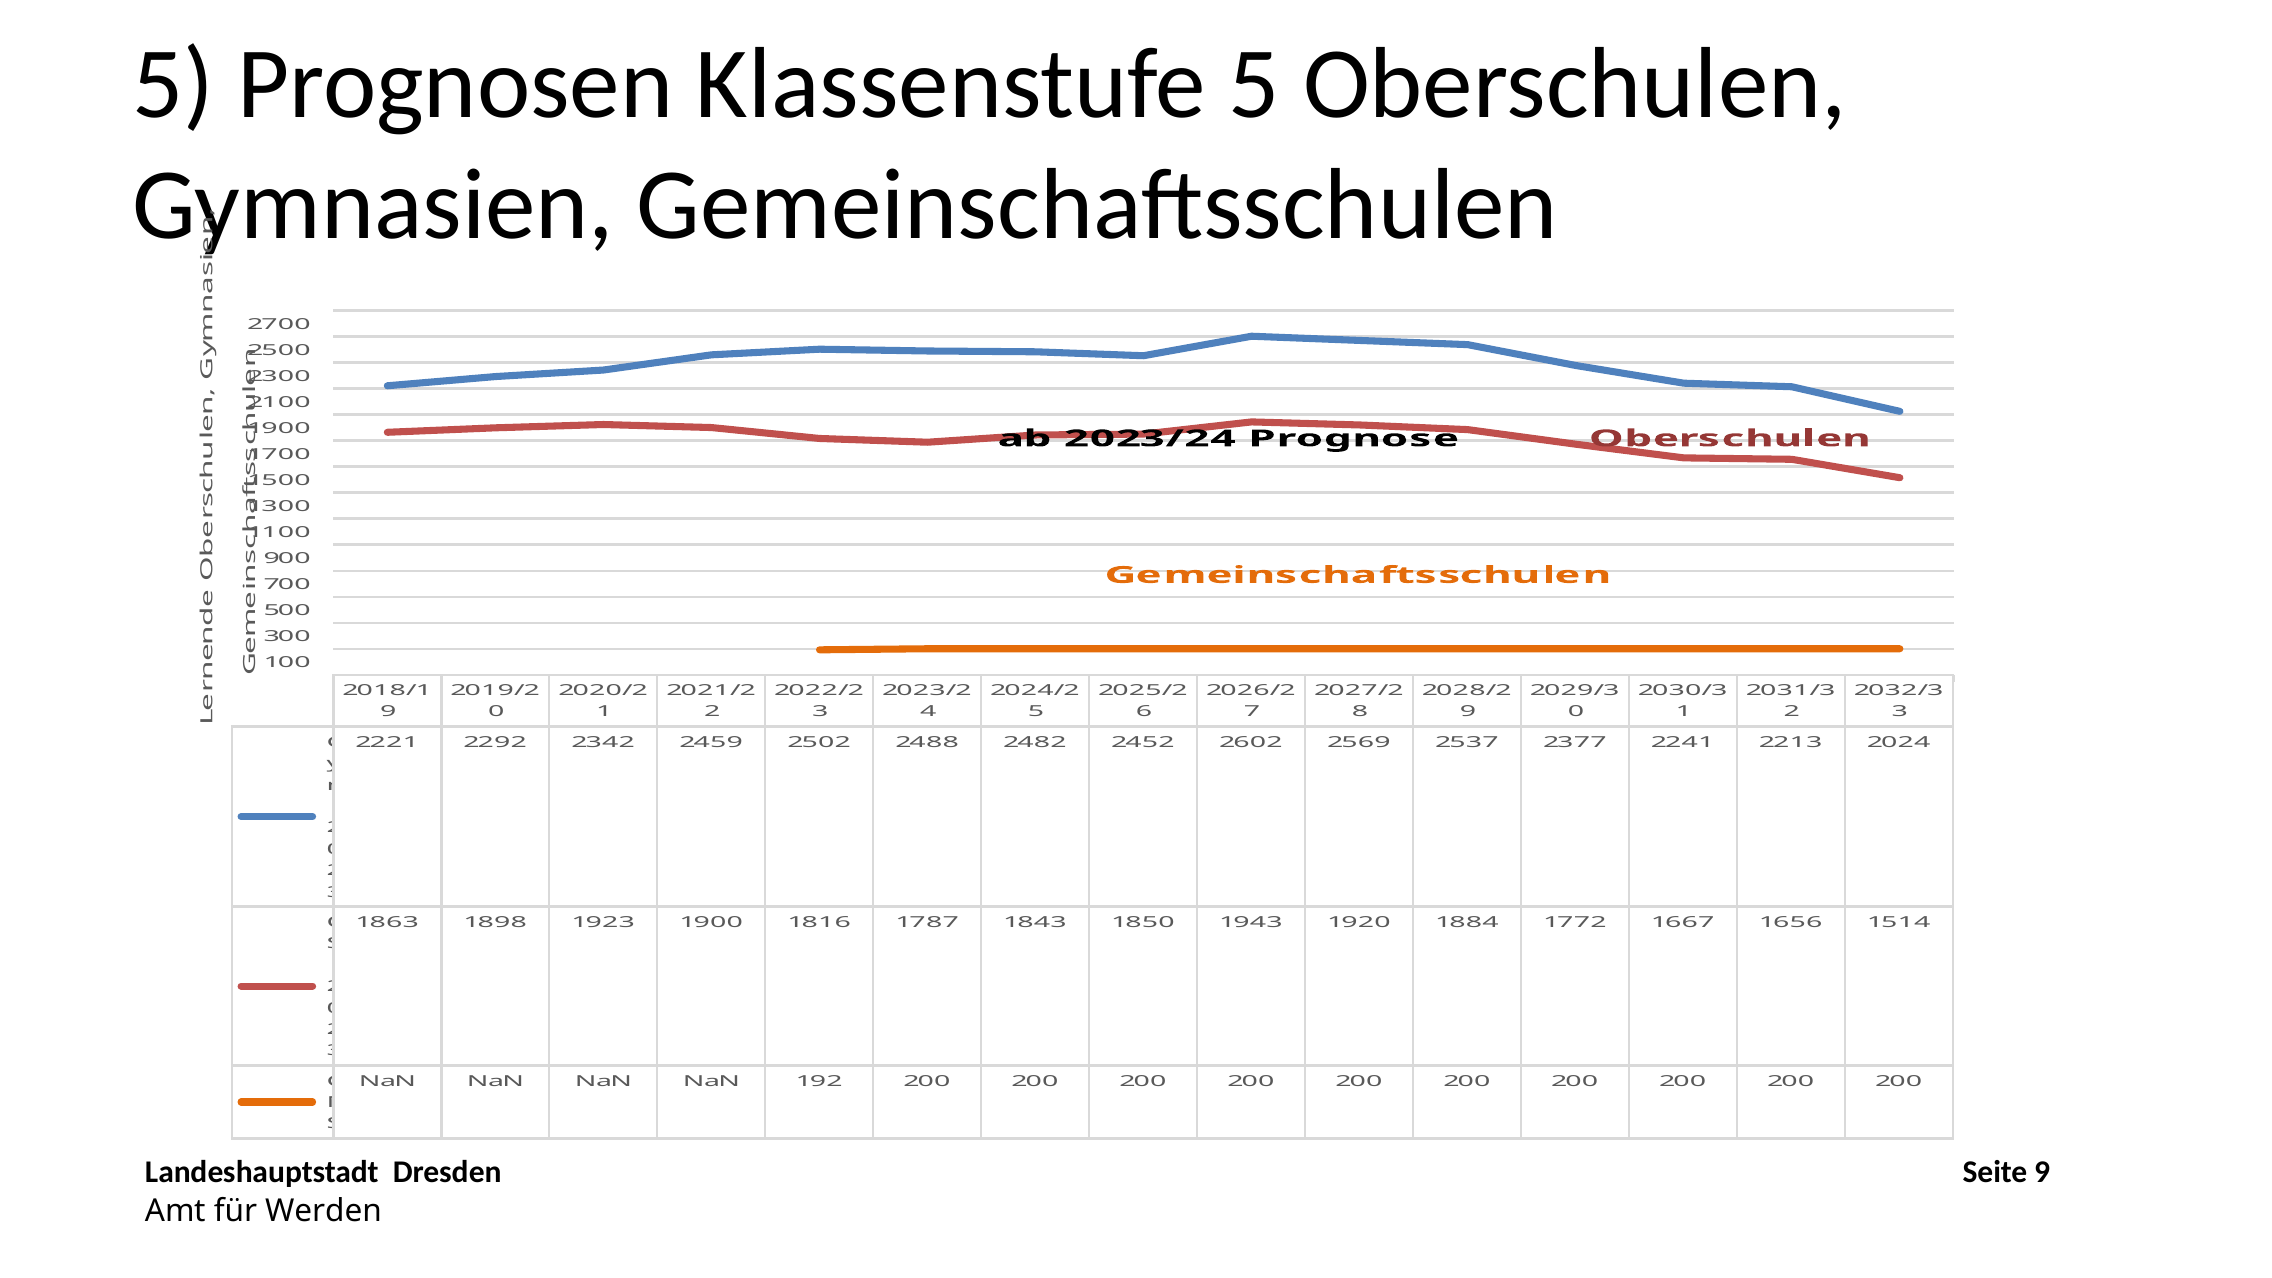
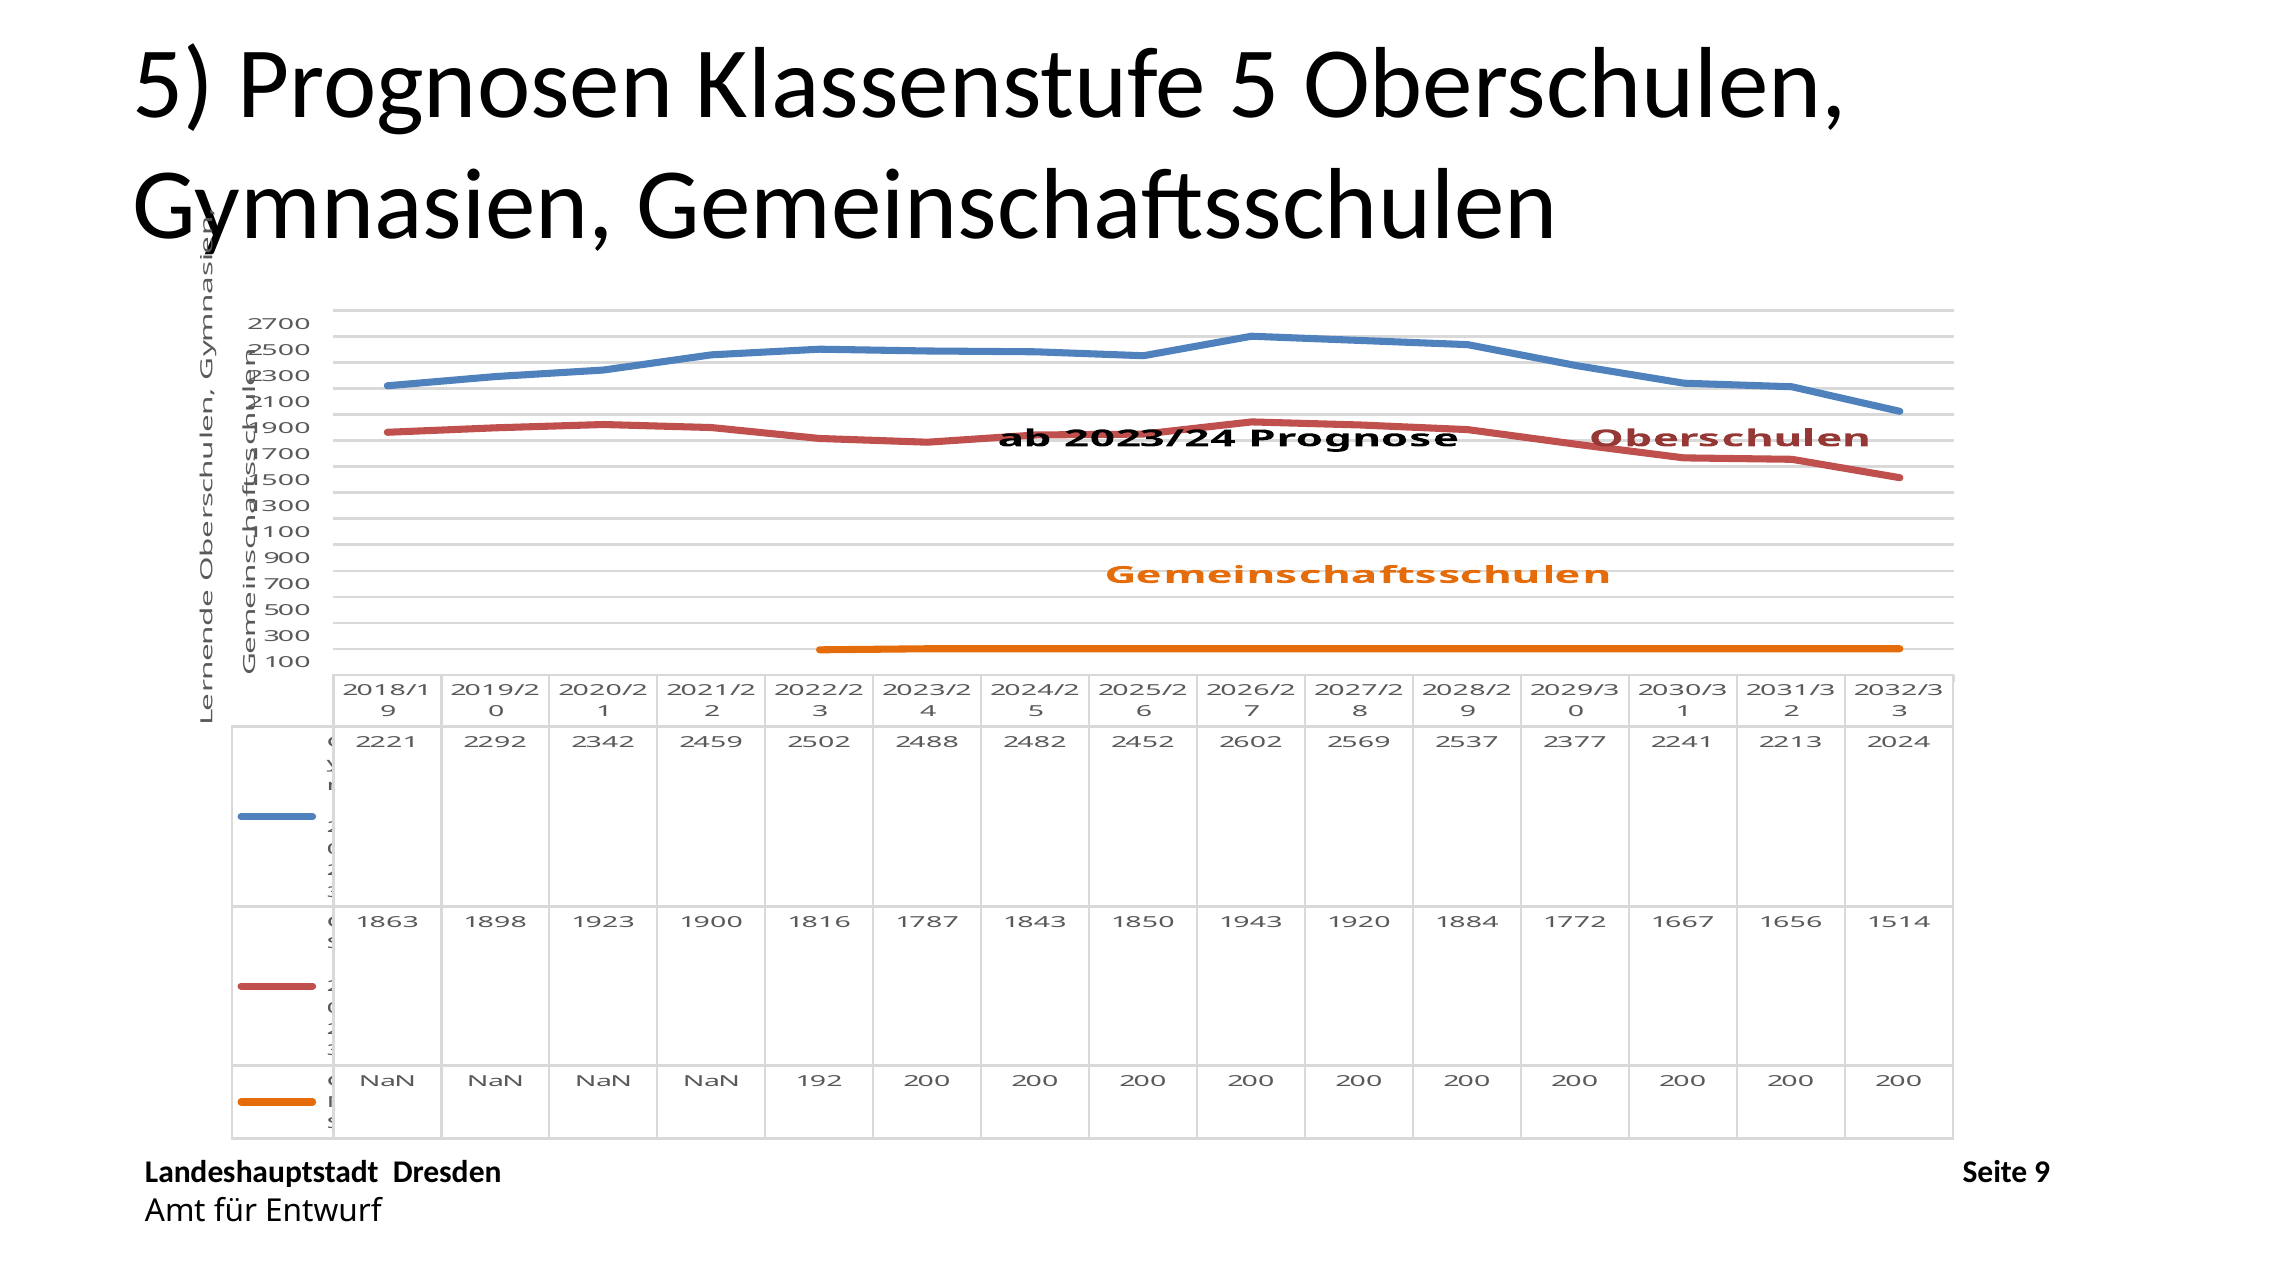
Werden: Werden -> Entwurf (323, 1211)
